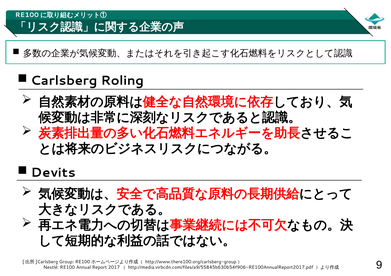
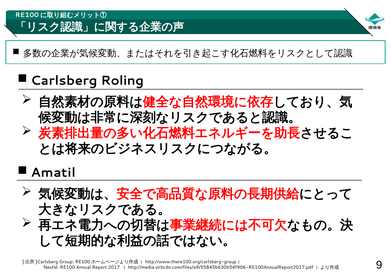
Devits: Devits -> Amatil (53, 173)
